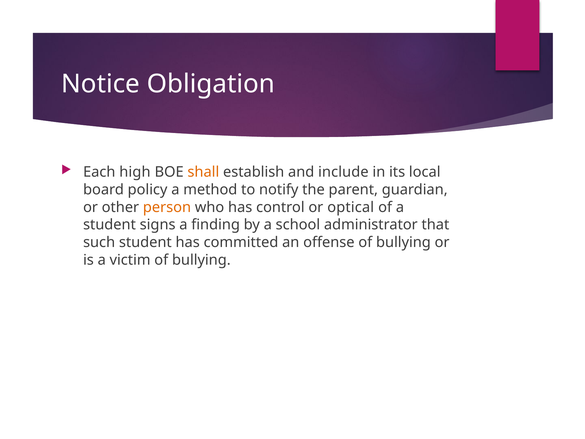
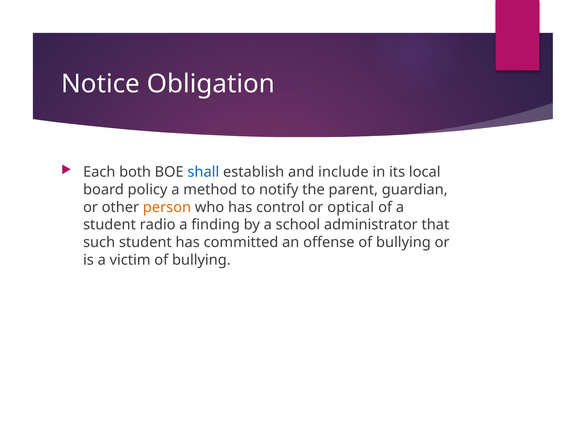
high: high -> both (135, 172)
shall colour: orange -> blue (203, 172)
signs: signs -> radio (158, 225)
